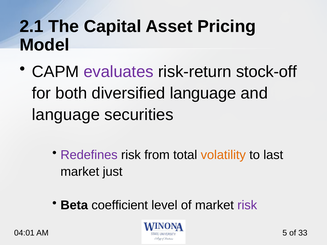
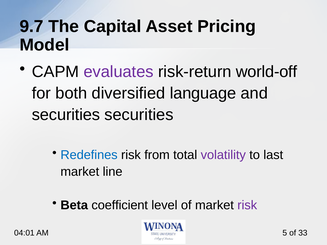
2.1: 2.1 -> 9.7 (32, 26)
stock-off: stock-off -> world-off (266, 72)
language: language -> securities (66, 115)
Redefines colour: purple -> blue (89, 155)
volatility colour: orange -> purple (223, 155)
just: just -> line (113, 172)
